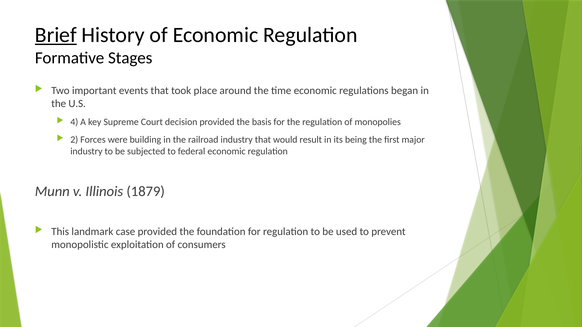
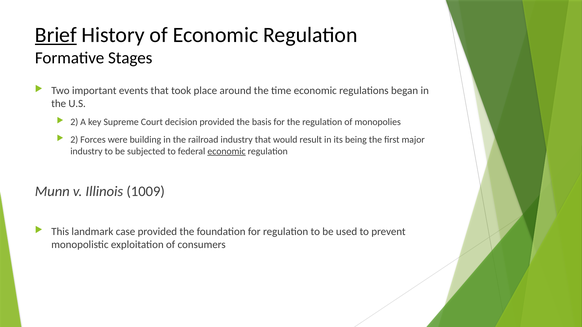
4: 4 -> 2 (74, 122)
economic underline: none -> present (227, 151)
1879: 1879 -> 1009 (146, 191)
